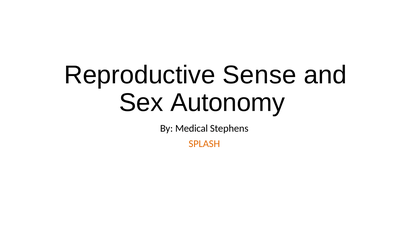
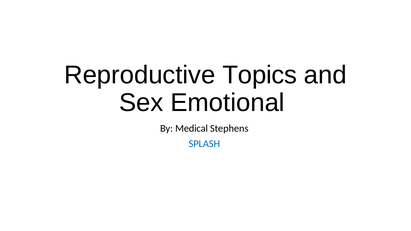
Sense: Sense -> Topics (260, 75)
Autonomy: Autonomy -> Emotional (228, 103)
SPLASH colour: orange -> blue (204, 144)
